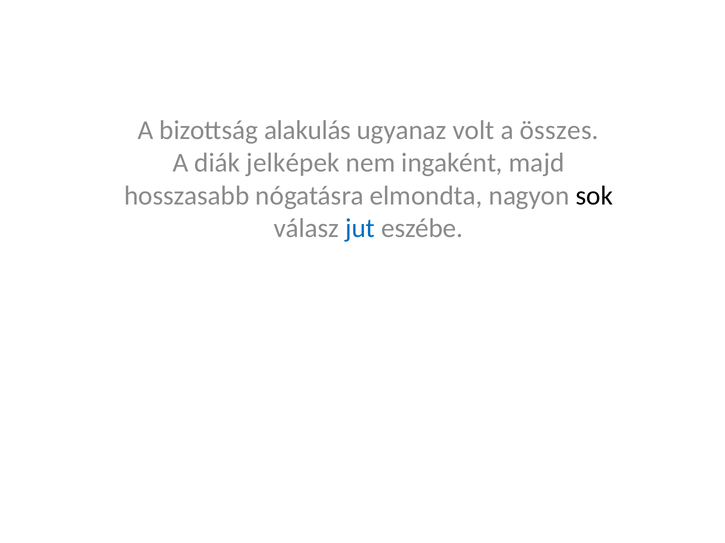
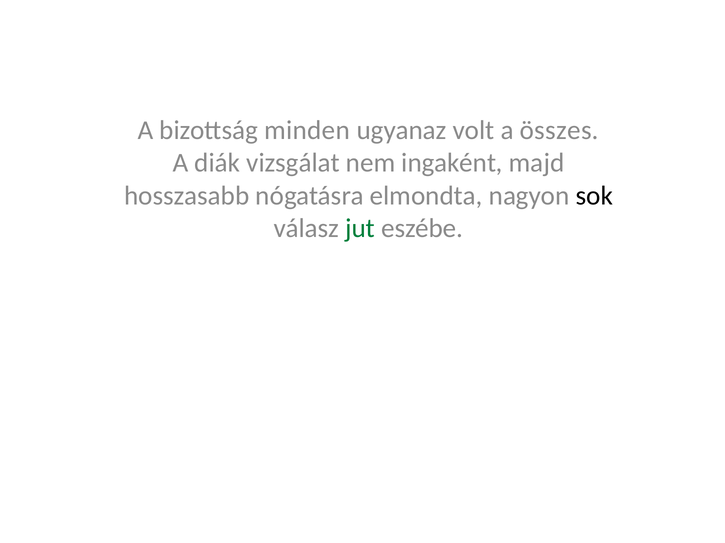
alakulás: alakulás -> minden (307, 131)
jelképek: jelképek -> vizsgálat (293, 163)
jut colour: blue -> green (360, 229)
